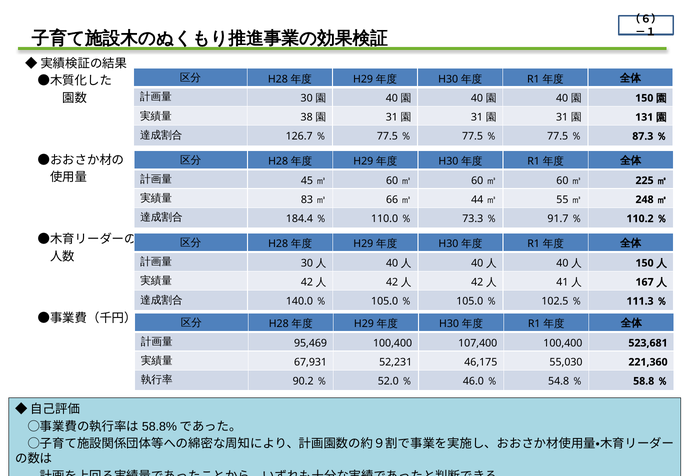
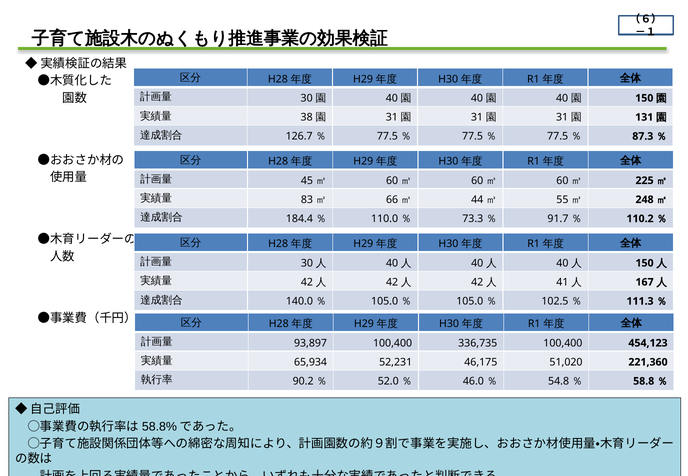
95,469: 95,469 -> 93,897 (311, 343)
107,400: 107,400 -> 336,735 (478, 343)
523,681: 523,681 -> 454,123 (648, 343)
67,931: 67,931 -> 65,934 (311, 362)
55,030: 55,030 -> 51,020 (566, 362)
